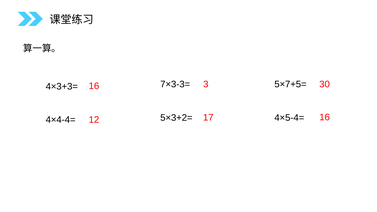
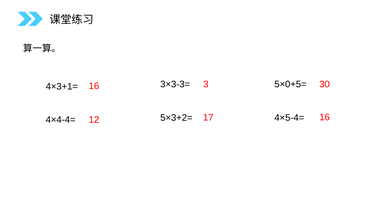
7×3-3=: 7×3-3= -> 3×3-3= (175, 84)
5×7+5=: 5×7+5= -> 5×0+5= (290, 84)
4×3+3=: 4×3+3= -> 4×3+1= (62, 86)
